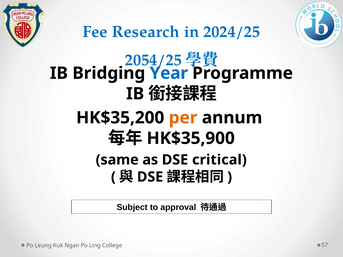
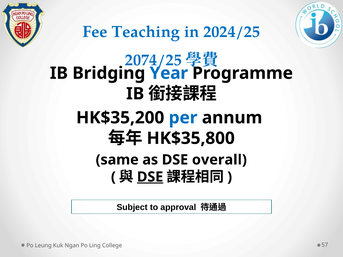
Research: Research -> Teaching (146, 32)
2054/25: 2054/25 -> 2074/25 (153, 60)
per colour: orange -> blue (183, 118)
HK$35,900: HK$35,900 -> HK$35,800 (191, 138)
critical: critical -> overall (219, 160)
DSE underline: none -> present (150, 177)
